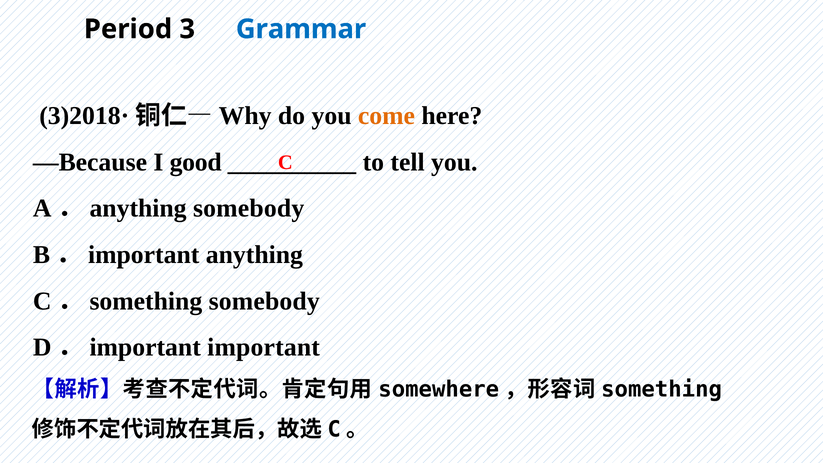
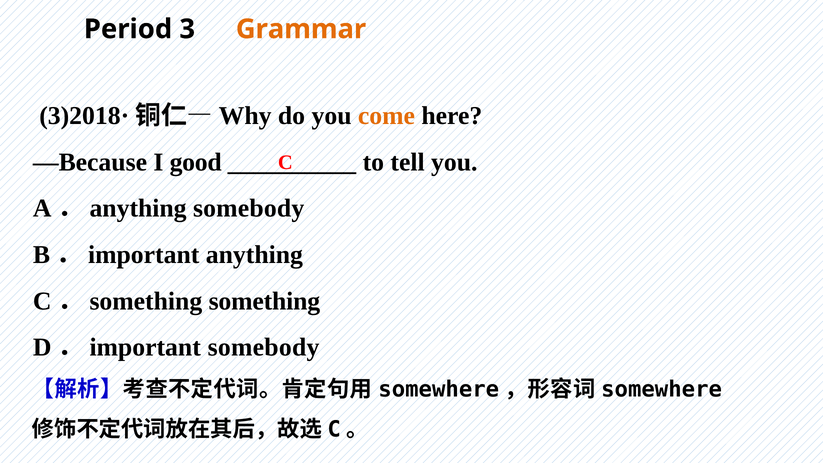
Grammar colour: blue -> orange (301, 29)
something somebody: somebody -> something (264, 301)
important important: important -> somebody (264, 347)
something: something -> somewhere (662, 389)
